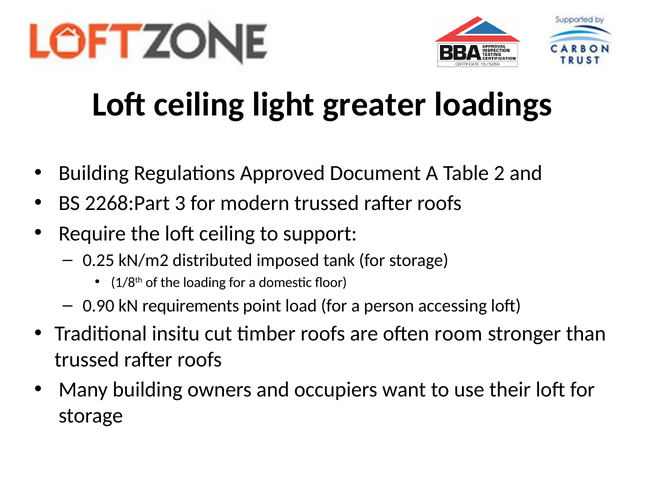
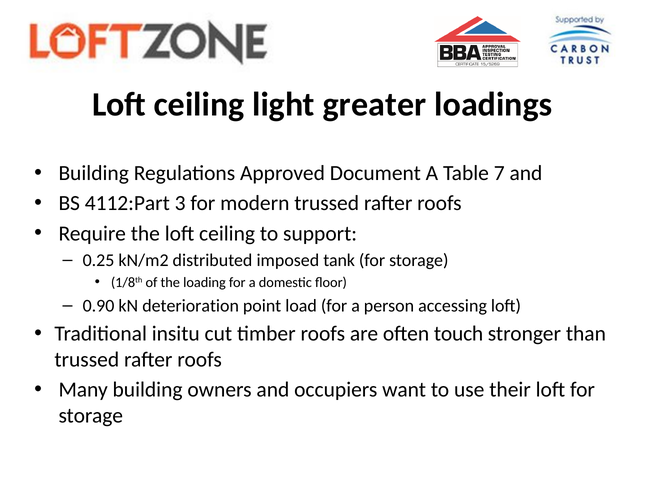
2: 2 -> 7 (499, 173)
2268:Part: 2268:Part -> 4112:Part (127, 203)
requirements: requirements -> deterioration (191, 306)
room: room -> touch (459, 334)
